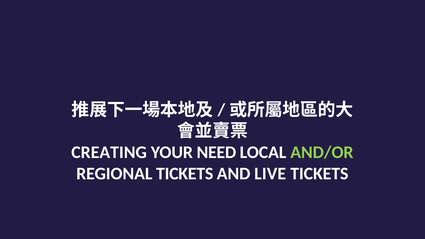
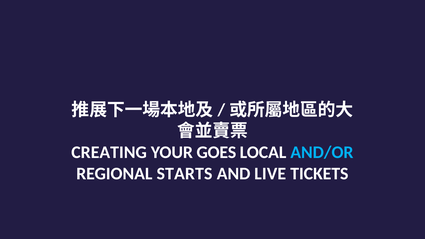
NEED: NEED -> GOES (216, 152)
AND/OR colour: light green -> light blue (322, 152)
REGIONAL TICKETS: TICKETS -> STARTS (185, 174)
